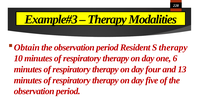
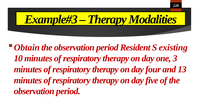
S therapy: therapy -> existing (173, 47)
6: 6 -> 3 (175, 58)
